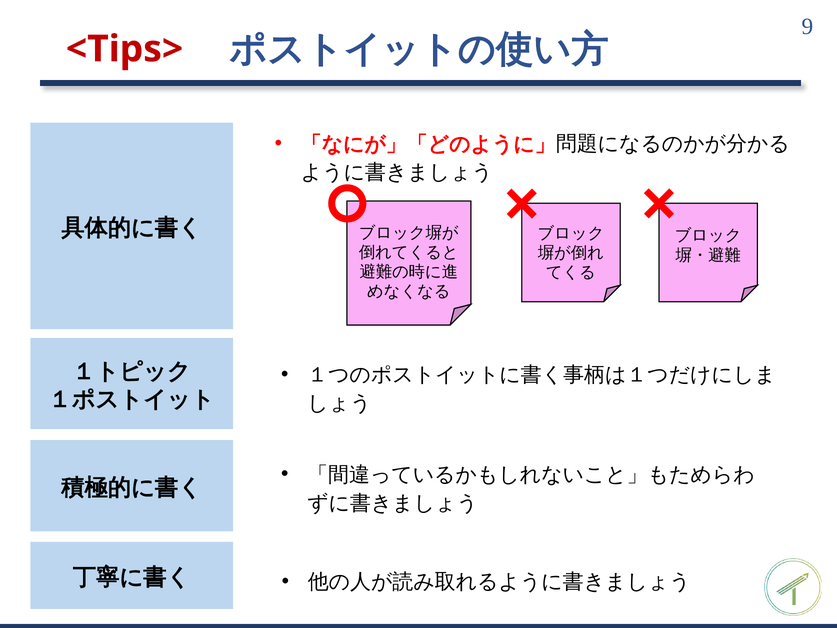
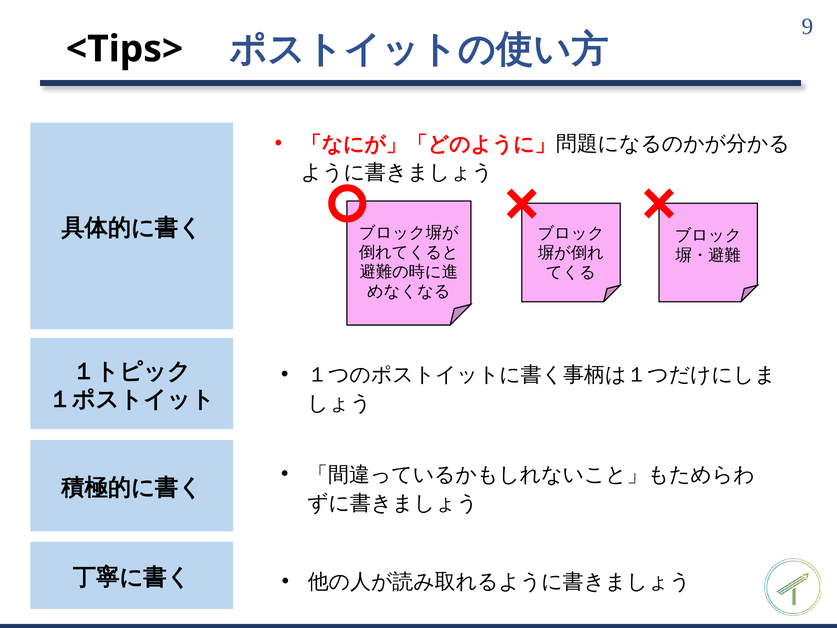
<Tips> colour: red -> black (125, 49)
